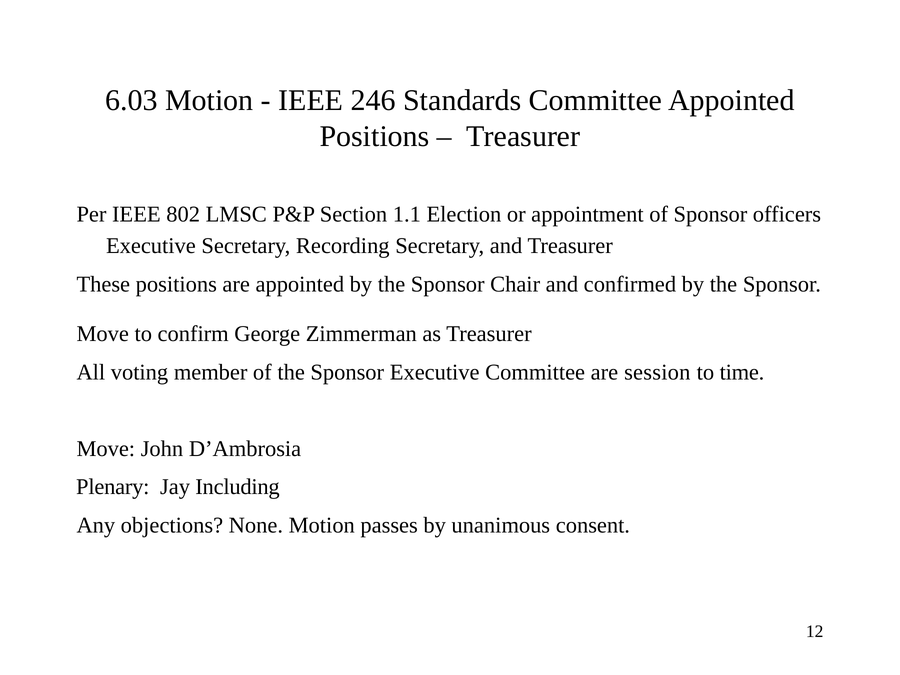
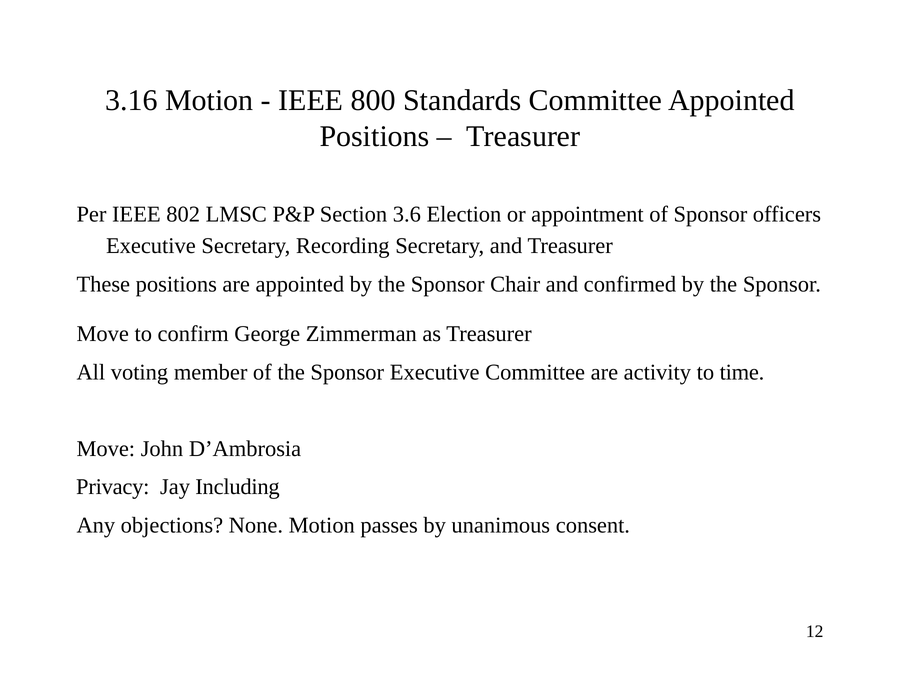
6.03: 6.03 -> 3.16 (131, 100)
246: 246 -> 800 (373, 100)
1.1: 1.1 -> 3.6 (407, 215)
session: session -> activity (657, 372)
Plenary: Plenary -> Privacy (113, 487)
